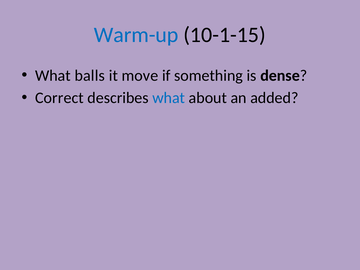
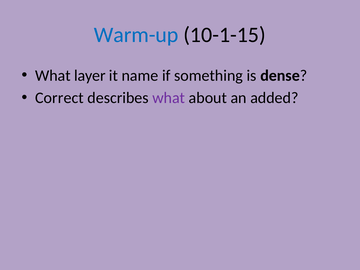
balls: balls -> layer (90, 76)
move: move -> name (140, 76)
what colour: blue -> purple (169, 98)
